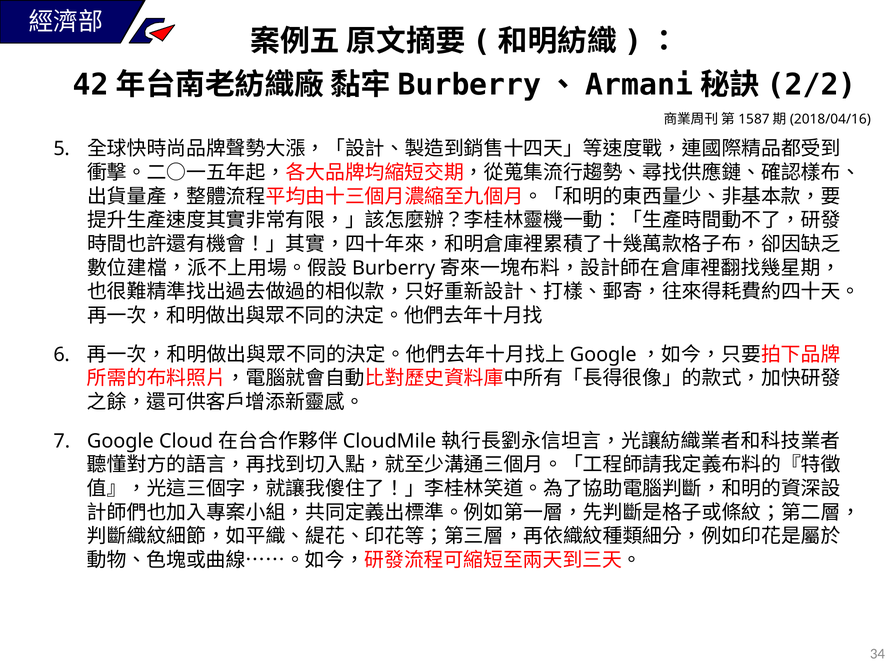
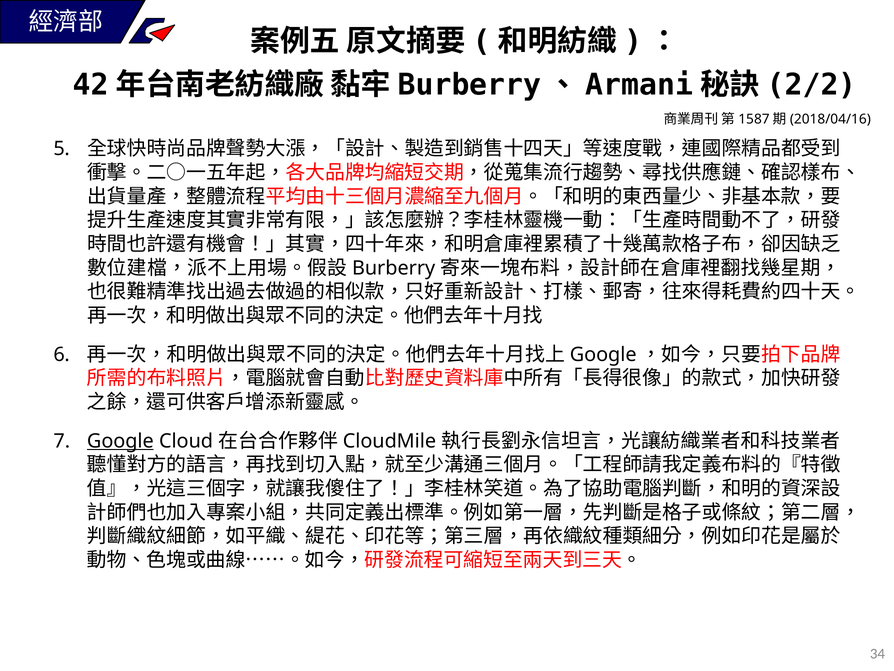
Google underline: none -> present (120, 441)
